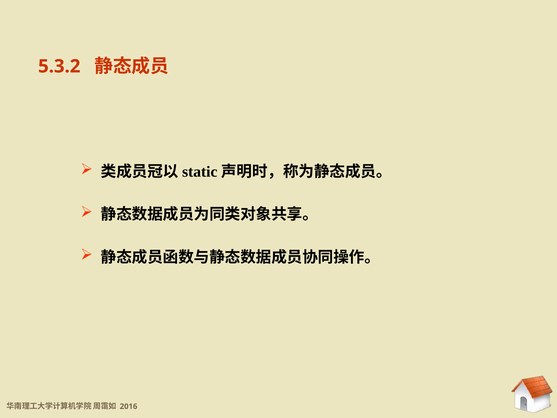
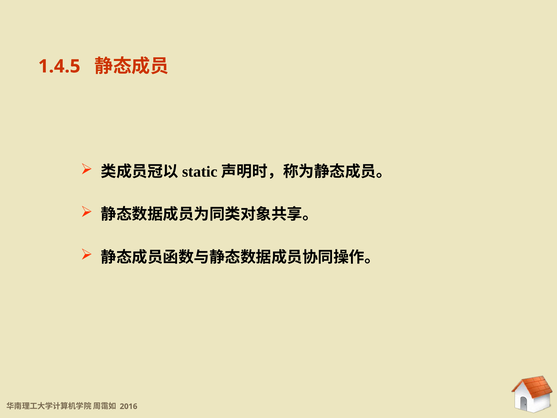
5.3.2: 5.3.2 -> 1.4.5 (59, 66)
